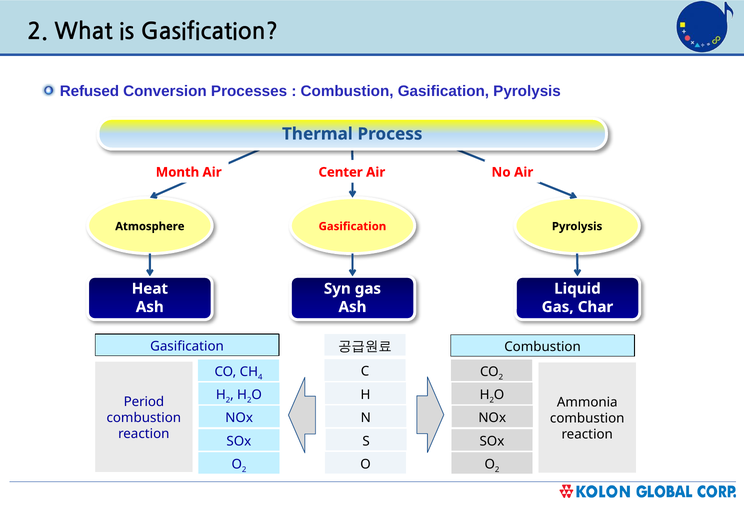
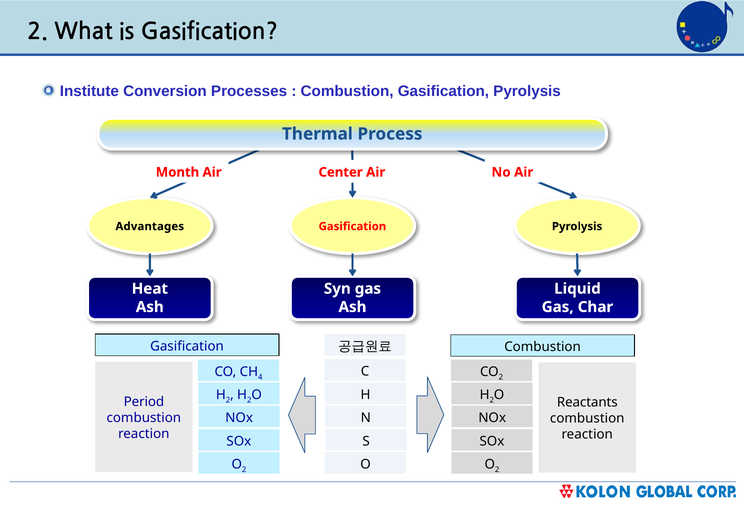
Refused: Refused -> Institute (89, 91)
Atmosphere: Atmosphere -> Advantages (150, 226)
Ammonia: Ammonia -> Reactants (587, 403)
